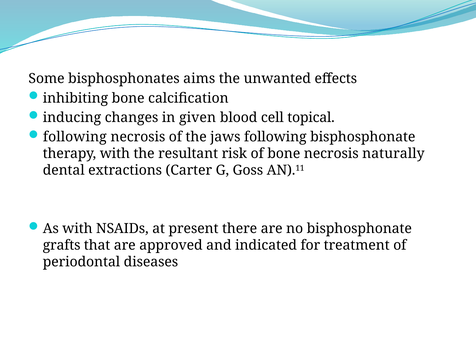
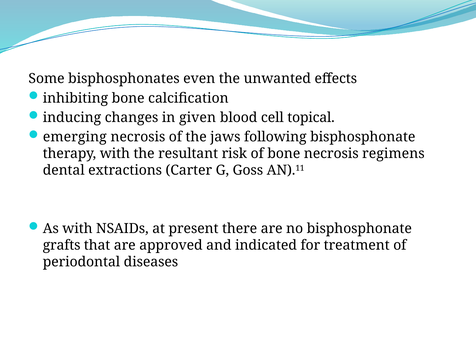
aims: aims -> even (199, 79)
following: following -> emerging (75, 137)
naturally: naturally -> regimens (393, 154)
